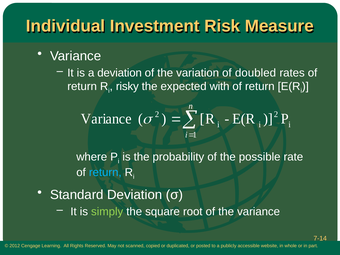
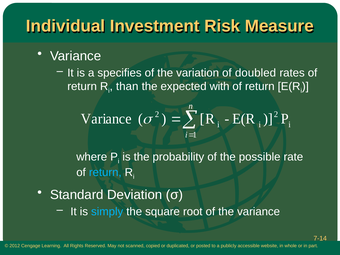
a deviation: deviation -> specifies (120, 73)
risky: risky -> than (127, 86)
simply colour: light green -> light blue (107, 212)
